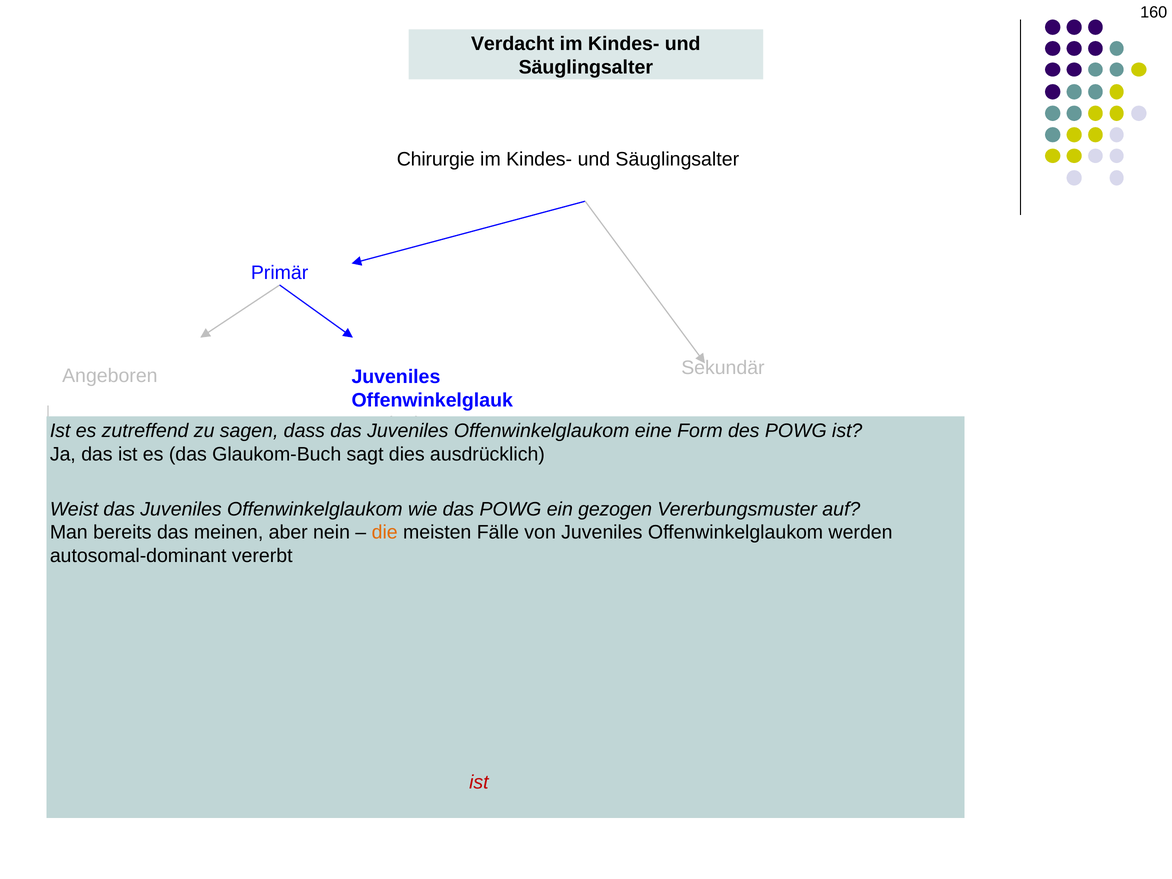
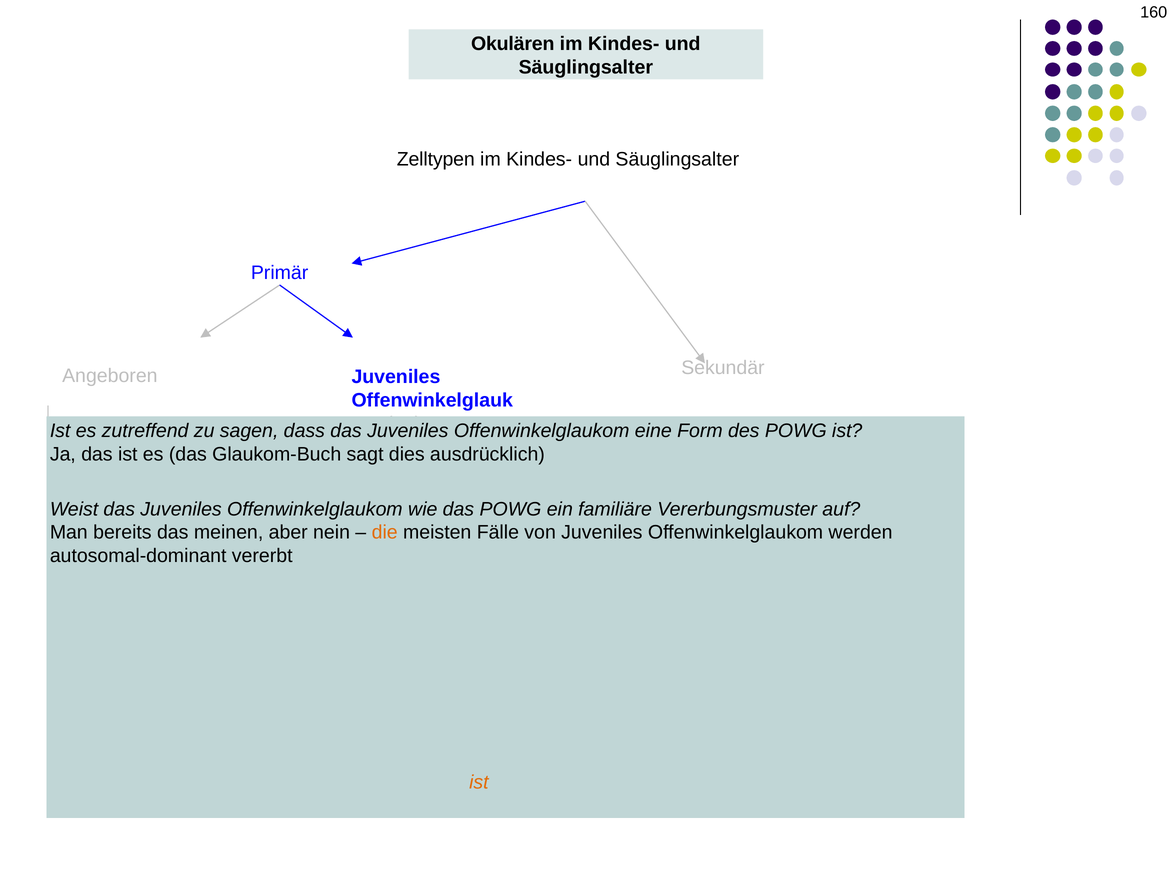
Verdacht: Verdacht -> Okulären (513, 44)
Chirurgie: Chirurgie -> Zelltypen (436, 160)
gezogen: gezogen -> familiäre (615, 509)
ist colour: red -> orange (479, 783)
